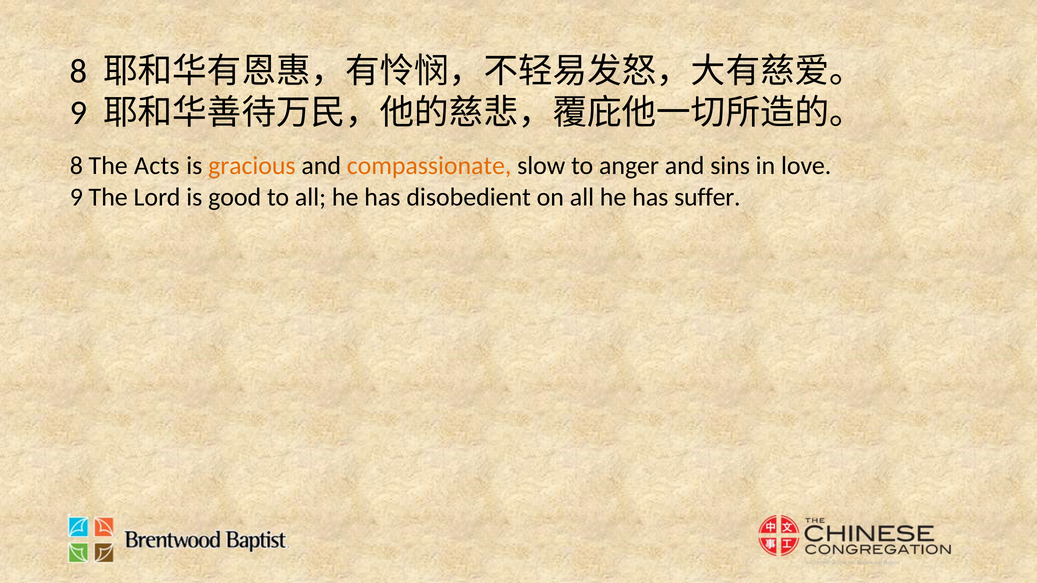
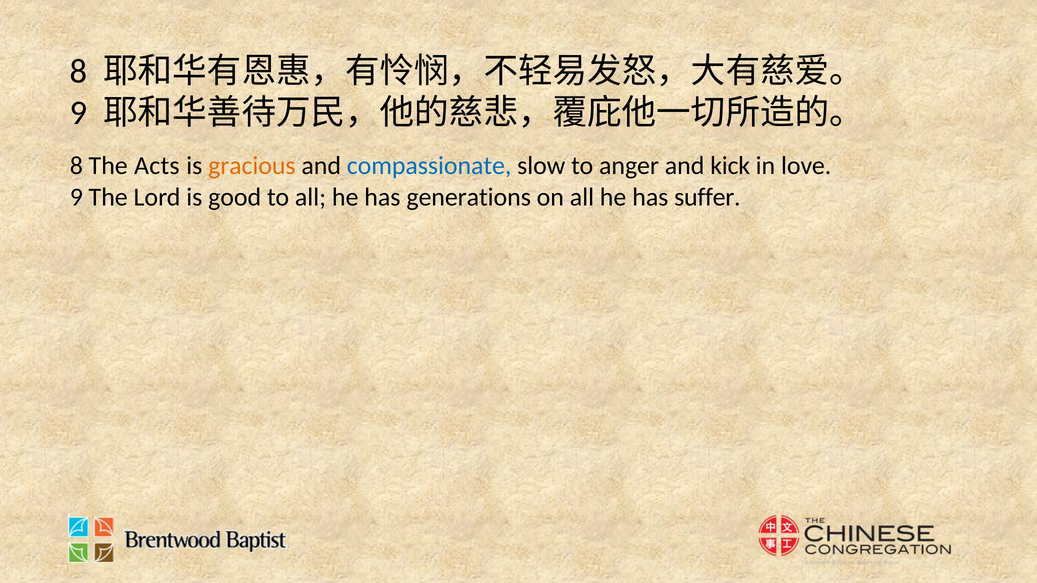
compassionate colour: orange -> blue (429, 166)
sins: sins -> kick (730, 166)
disobedient: disobedient -> generations (469, 197)
